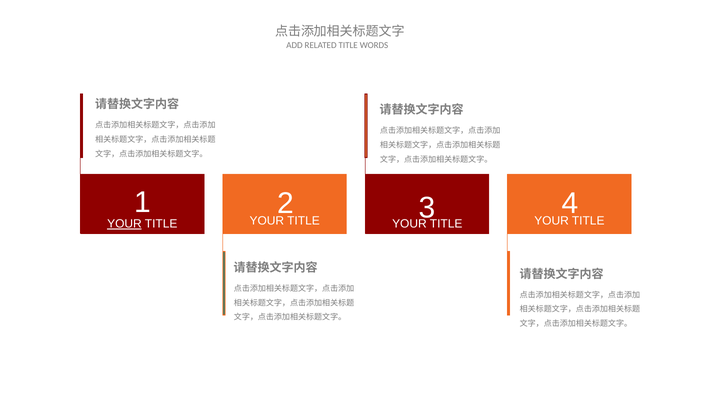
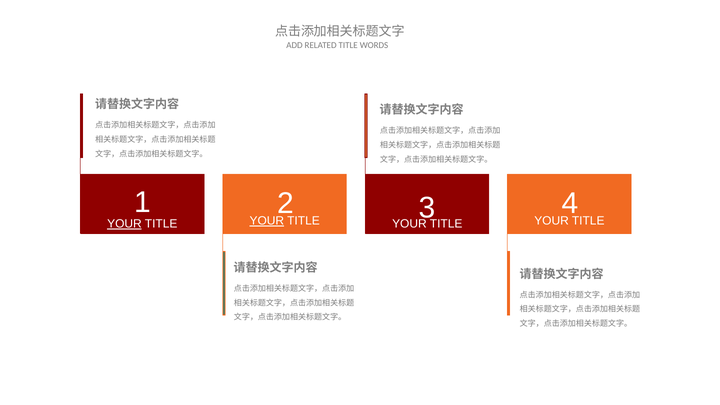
YOUR underline: none -> present (267, 221)
